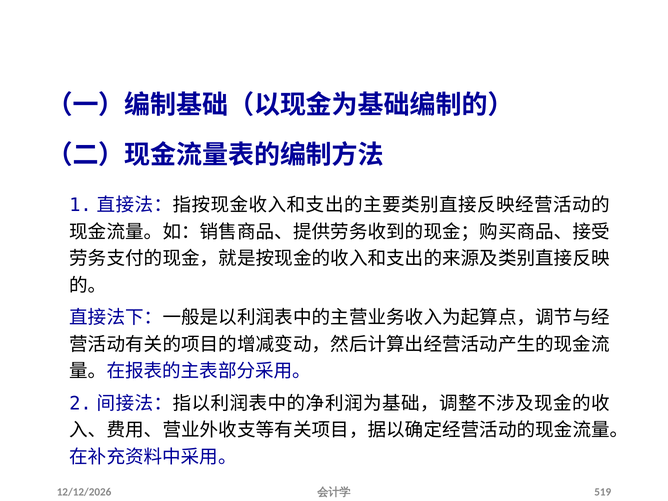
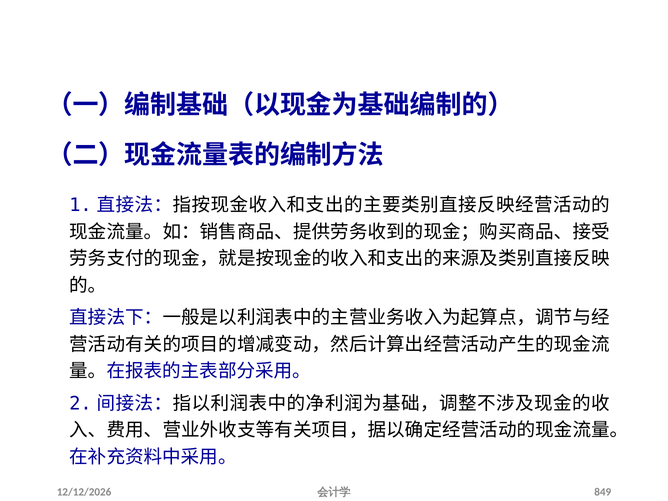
519: 519 -> 849 (603, 492)
